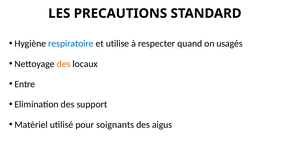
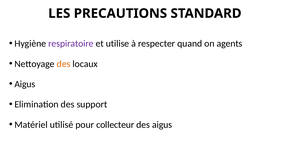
respiratoire colour: blue -> purple (71, 44)
usagés: usagés -> agents (230, 44)
Entre: Entre -> Aigus (25, 84)
soignants: soignants -> collecteur (115, 125)
